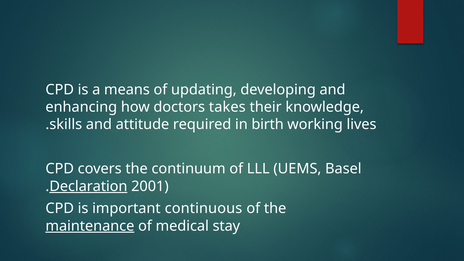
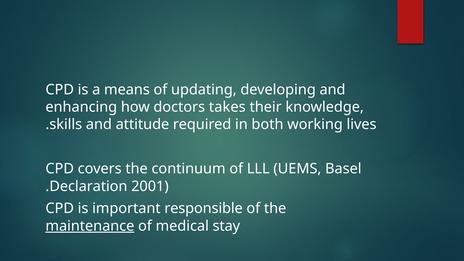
birth: birth -> both (267, 124)
Declaration underline: present -> none (88, 186)
continuous: continuous -> responsible (204, 208)
